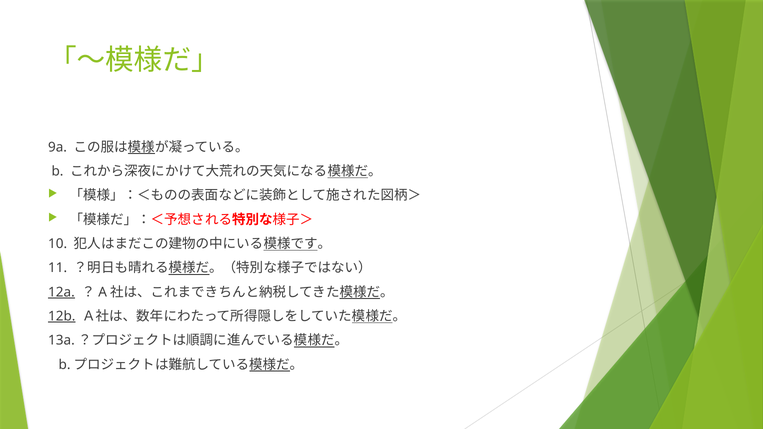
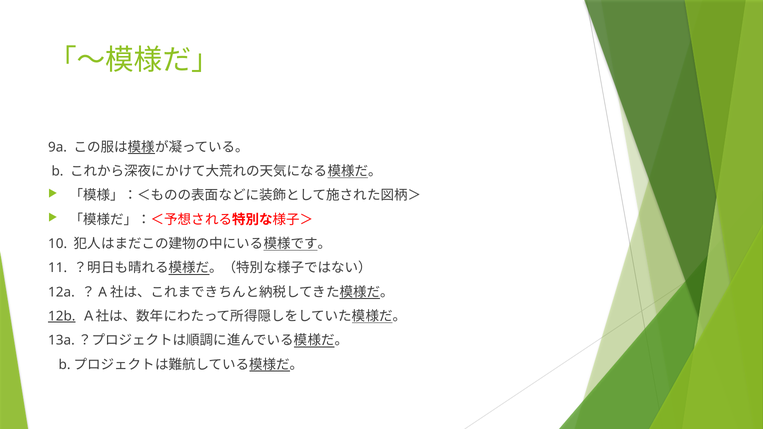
12a underline: present -> none (61, 292)
